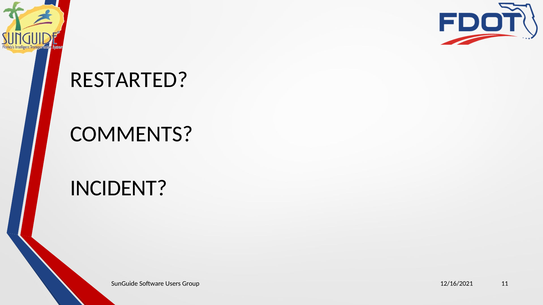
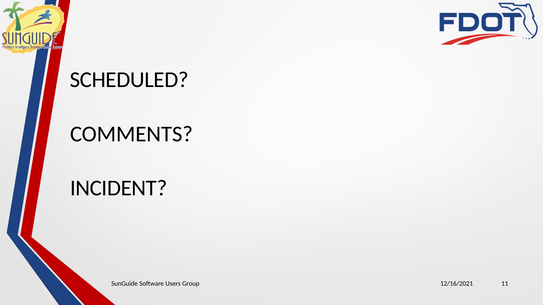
RESTARTED: RESTARTED -> SCHEDULED (129, 80)
